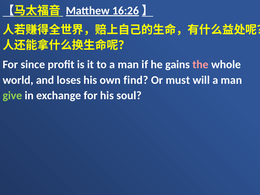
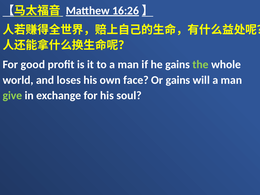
since: since -> good (33, 65)
the colour: pink -> light green (201, 65)
find: find -> face (136, 80)
Or must: must -> gains (178, 80)
